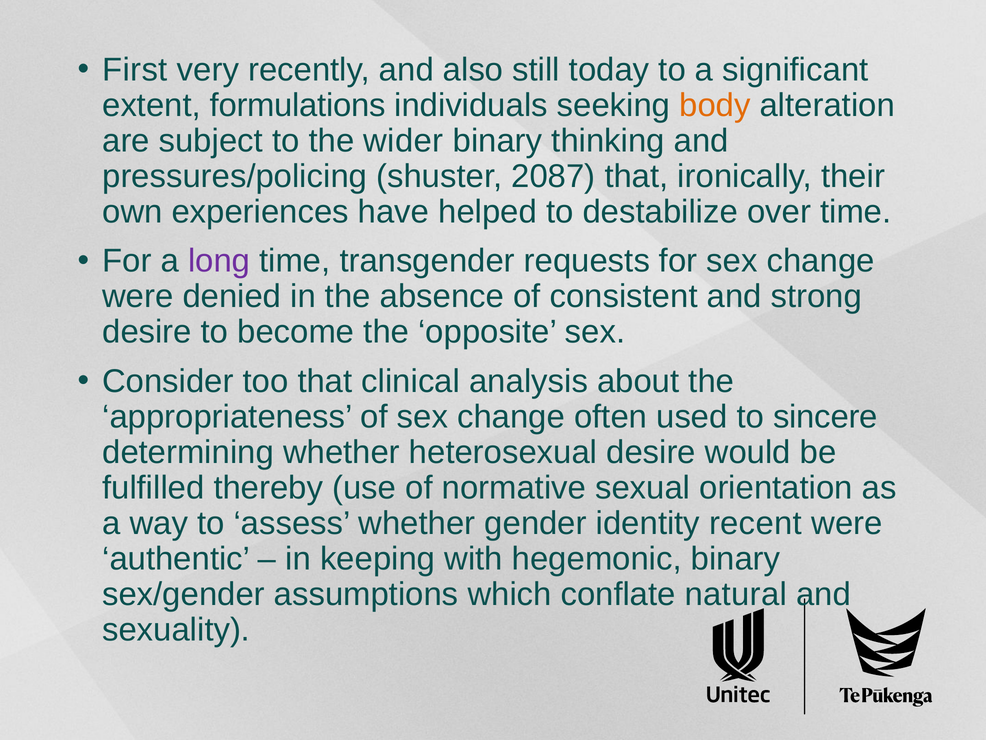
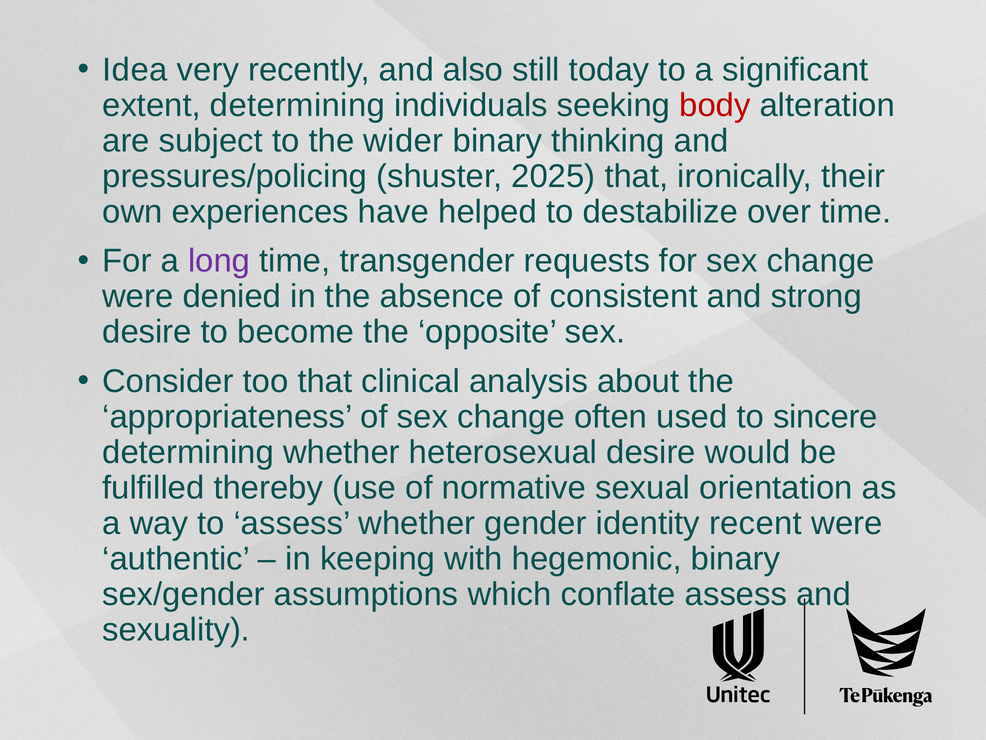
First: First -> Idea (135, 70)
extent formulations: formulations -> determining (297, 105)
body colour: orange -> red (715, 105)
2087: 2087 -> 2025 (553, 176)
conflate natural: natural -> assess (736, 594)
